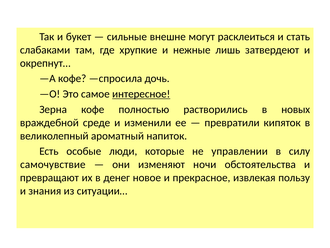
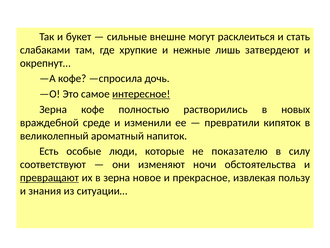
управлении: управлении -> показателю (240, 151)
самочувствие: самочувствие -> соответствуют (53, 164)
превращают underline: none -> present (49, 177)
в денег: денег -> зерна (117, 177)
